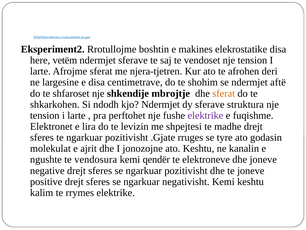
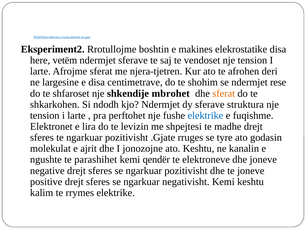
aftë: aftë -> rese (278, 82)
mbrojtje: mbrojtje -> mbrohet (171, 93)
elektrike colour: purple -> blue (205, 115)
vendosura: vendosura -> parashihet (96, 159)
